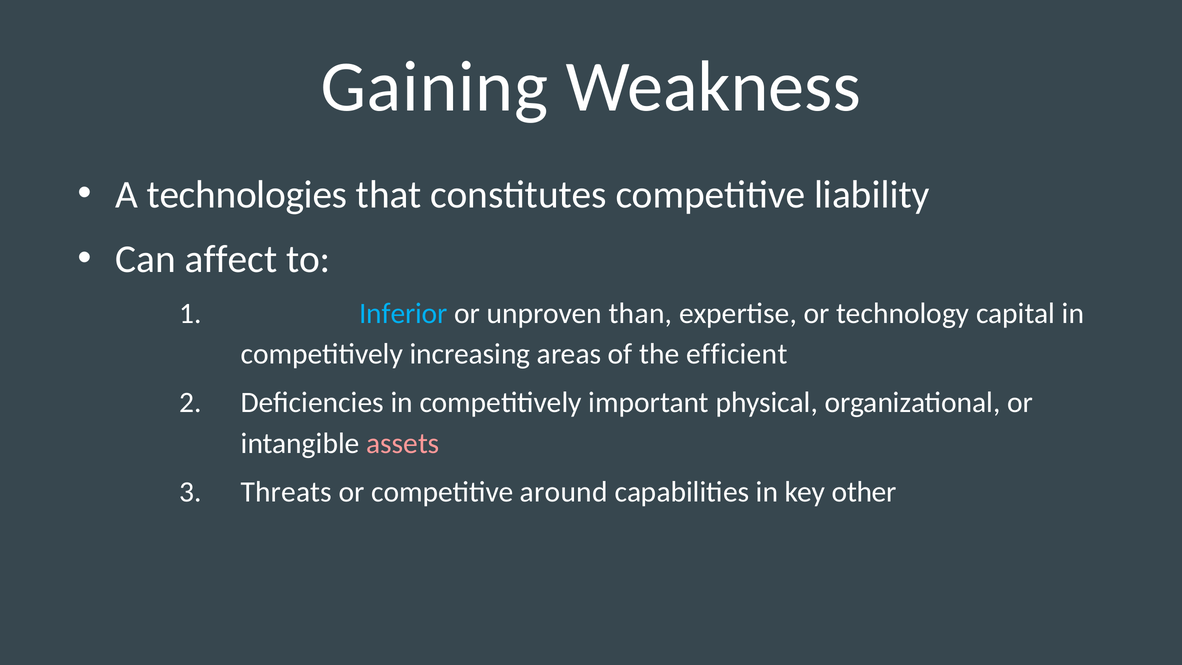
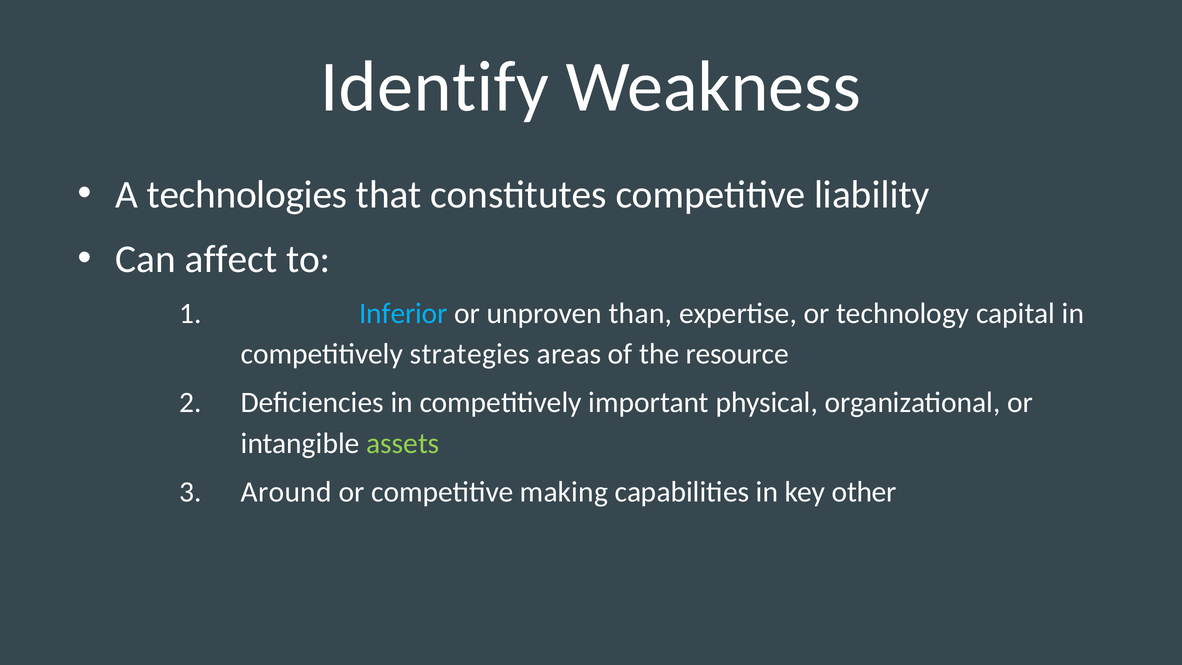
Gaining: Gaining -> Identify (435, 87)
increasing: increasing -> strategies (470, 354)
efficient: efficient -> resource (737, 354)
assets colour: pink -> light green (403, 443)
Threats: Threats -> Around (286, 492)
around: around -> making (564, 492)
